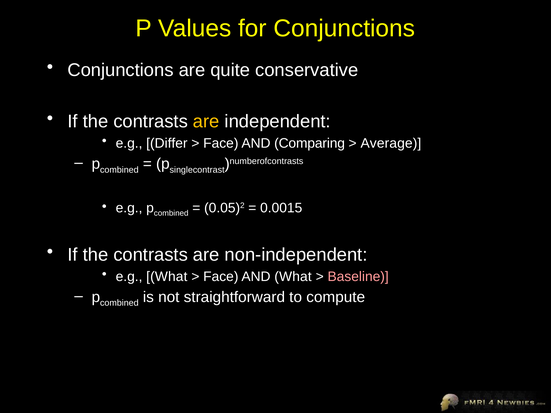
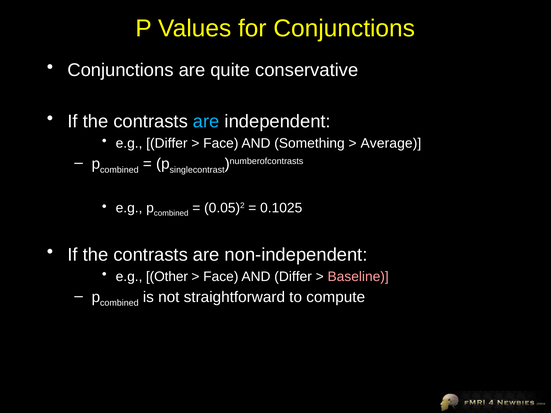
are colour: yellow -> light blue (206, 122)
Comparing: Comparing -> Something (310, 143)
0.0015: 0.0015 -> 0.1025 (281, 208)
e.g What: What -> Other (167, 277)
AND What: What -> Differ (293, 277)
